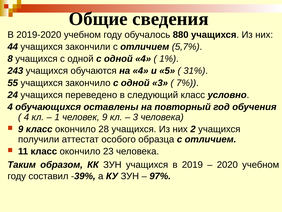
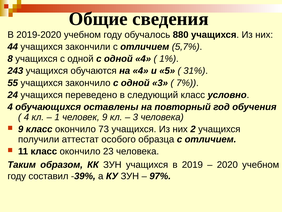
28: 28 -> 73 (104, 129)
